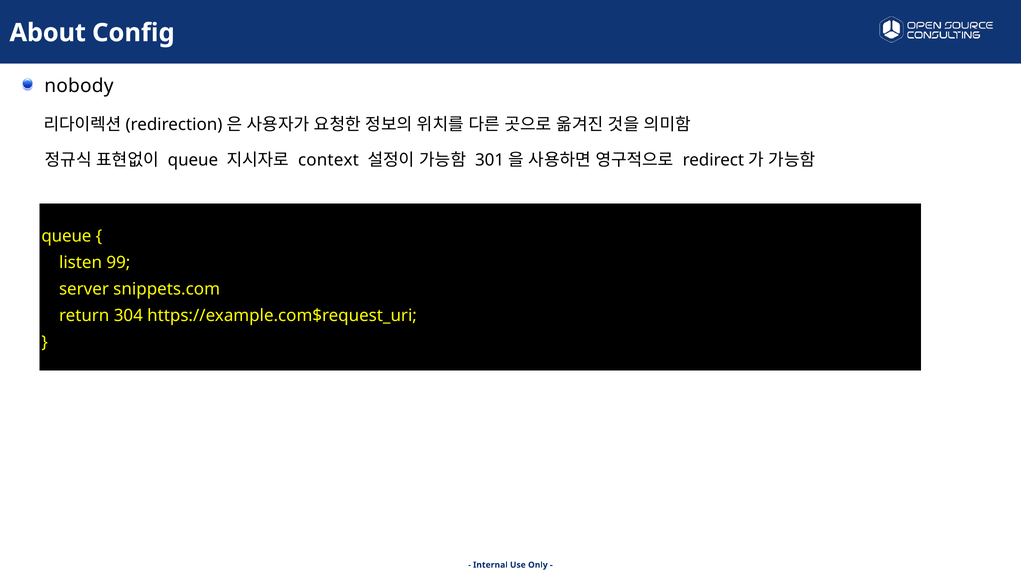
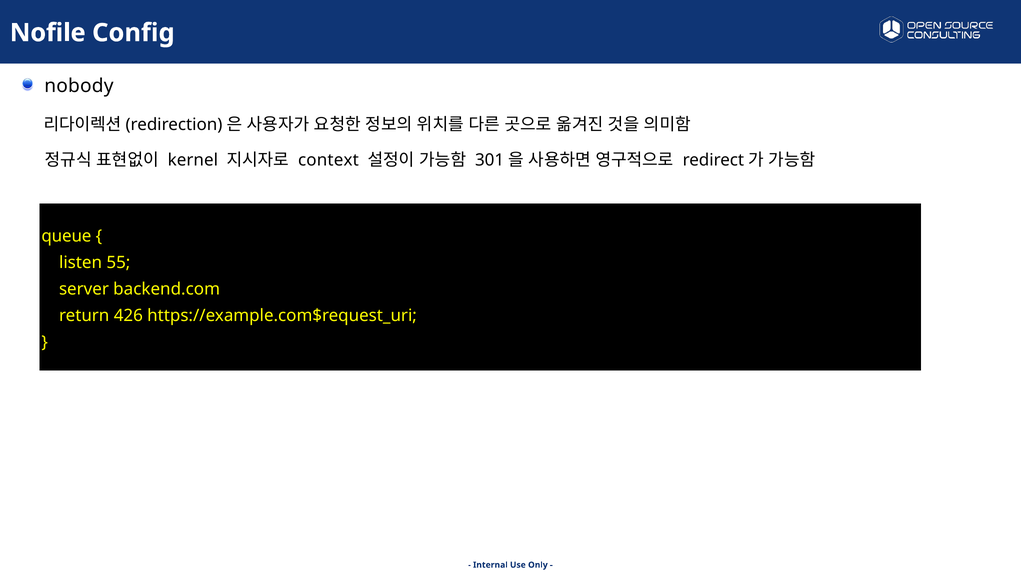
About: About -> Nofile (48, 33)
queue: queue -> kernel (193, 160)
99: 99 -> 55 (118, 263)
snippets.com: snippets.com -> backend.com (167, 289)
304: 304 -> 426 (128, 316)
